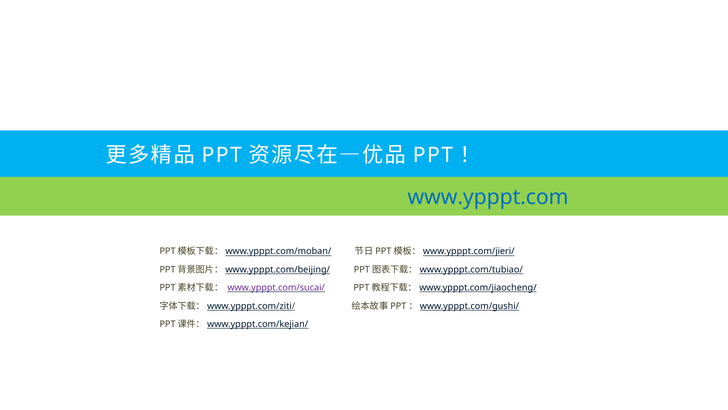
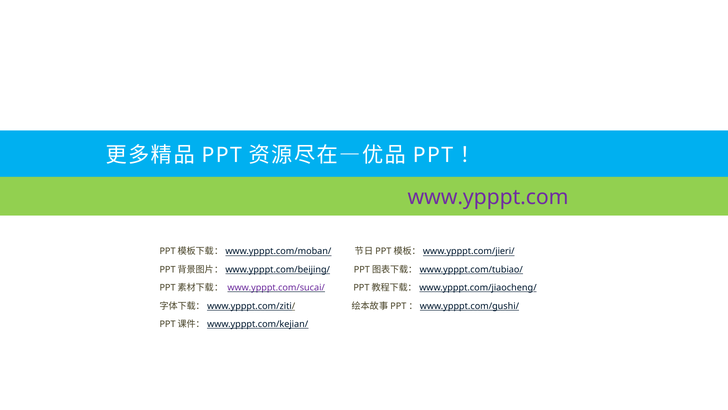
www.ypppt.com colour: blue -> purple (488, 197)
